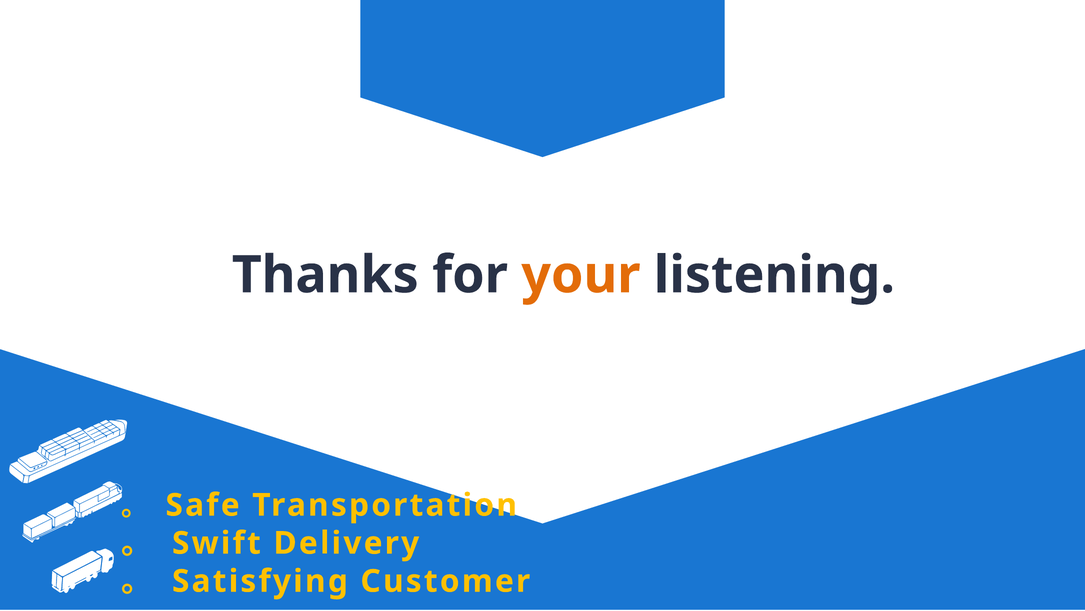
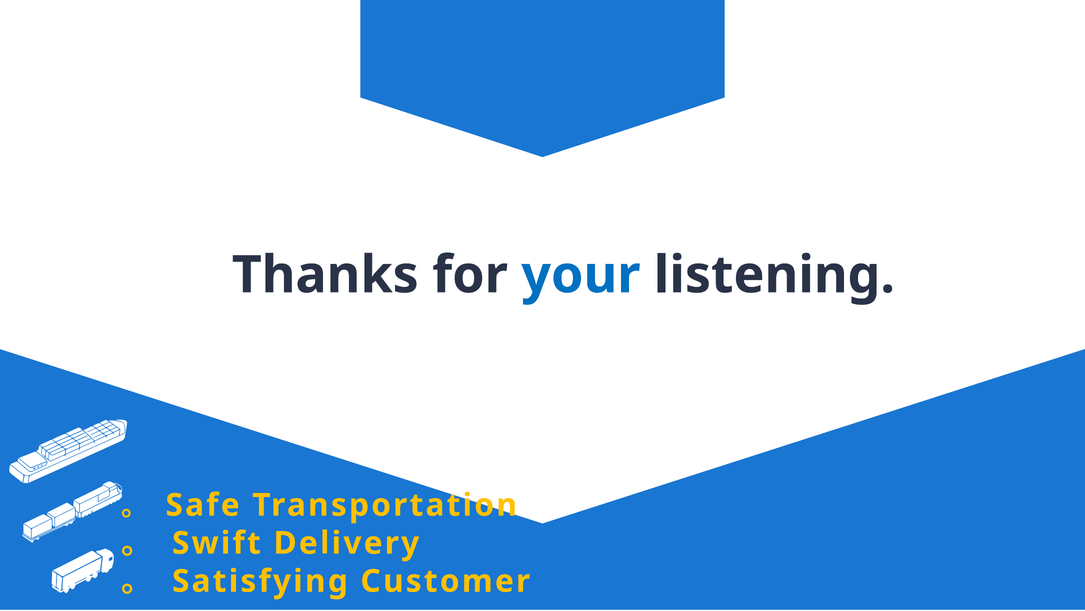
your colour: orange -> blue (581, 275)
